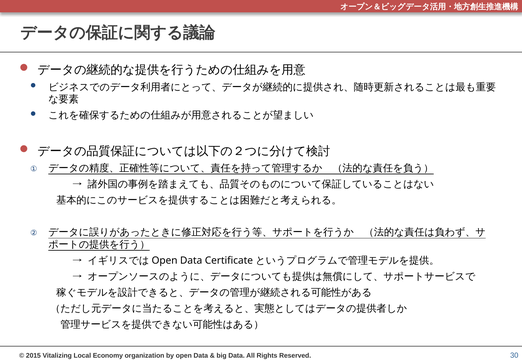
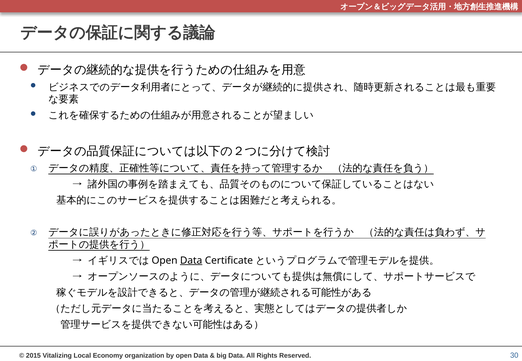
Data underline: none -> present (191, 261)
